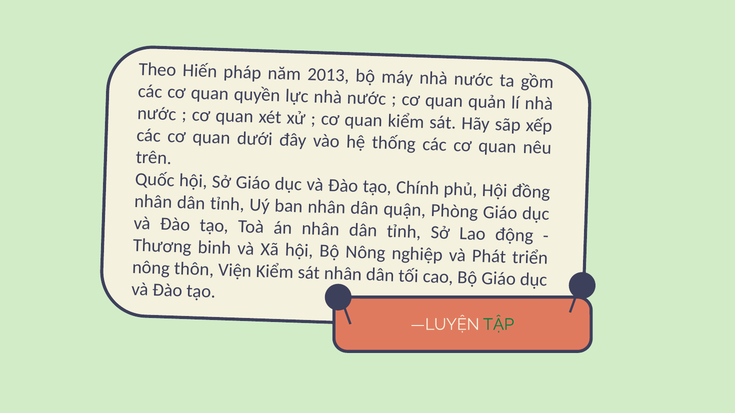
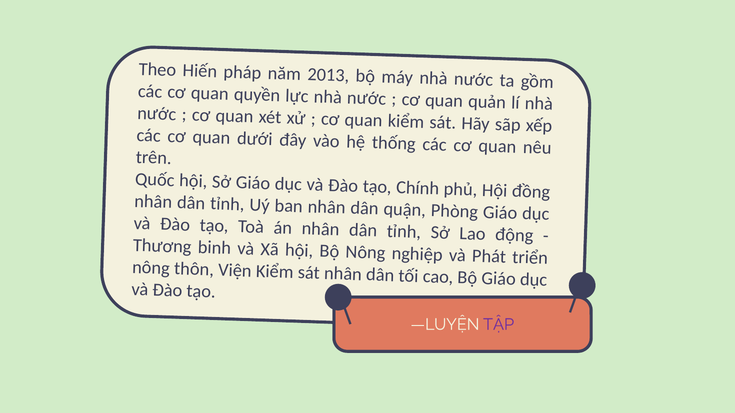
TẬP colour: green -> purple (499, 325)
